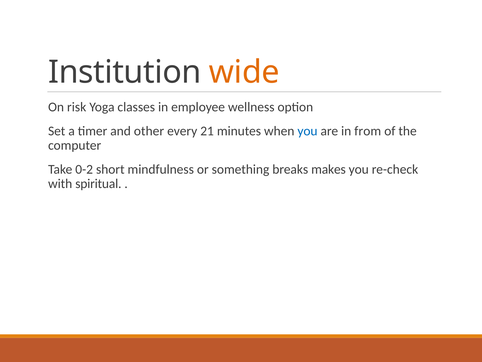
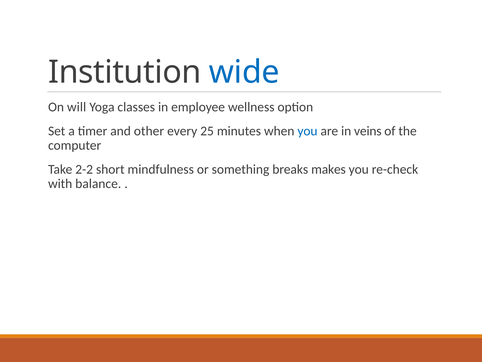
wide colour: orange -> blue (244, 72)
risk: risk -> will (77, 107)
21: 21 -> 25 (207, 131)
from: from -> veins (368, 131)
0-2: 0-2 -> 2-2 (84, 169)
spiritual: spiritual -> balance (98, 183)
